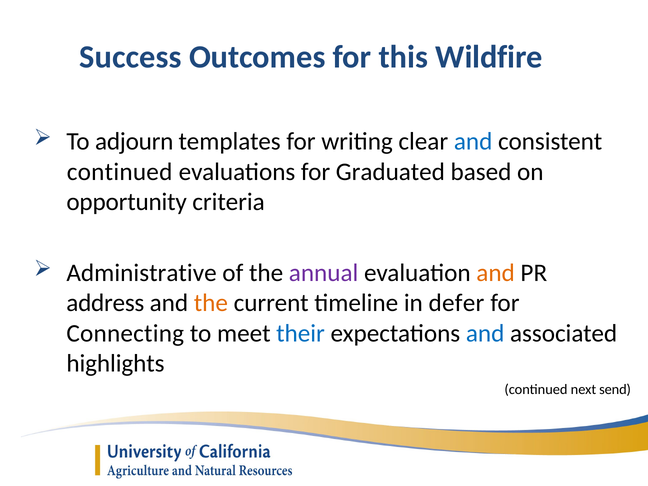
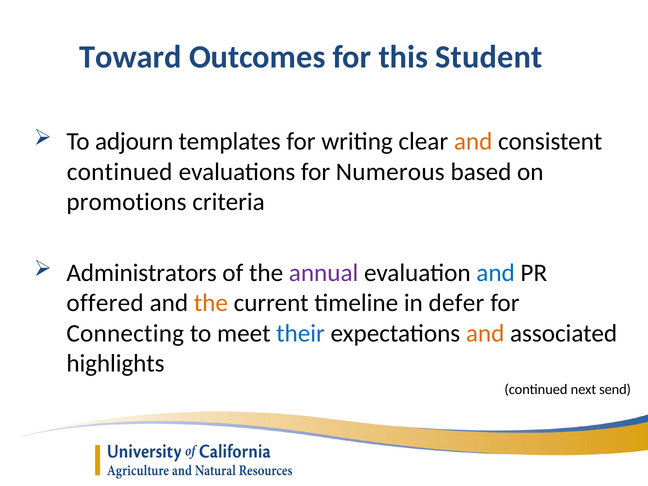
Success: Success -> Toward (131, 57)
Wildfire: Wildfire -> Student (489, 57)
and colour: blue -> orange (473, 142)
Graduated: Graduated -> Numerous (390, 172)
opportunity: opportunity -> promotions (126, 202)
Administrative: Administrative -> Administrators (142, 273)
and colour: orange -> blue (496, 273)
address: address -> offered (105, 303)
and colour: blue -> orange (485, 333)
